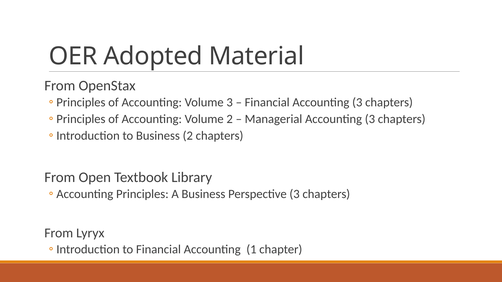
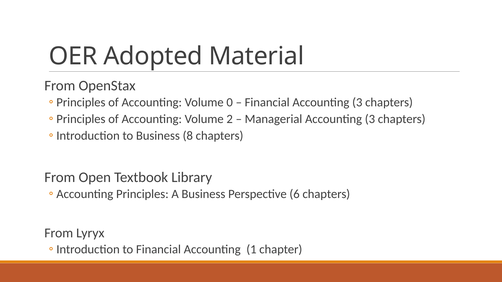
Volume 3: 3 -> 0 (230, 102)
Business 2: 2 -> 8 (188, 136)
Perspective 3: 3 -> 6 (295, 194)
